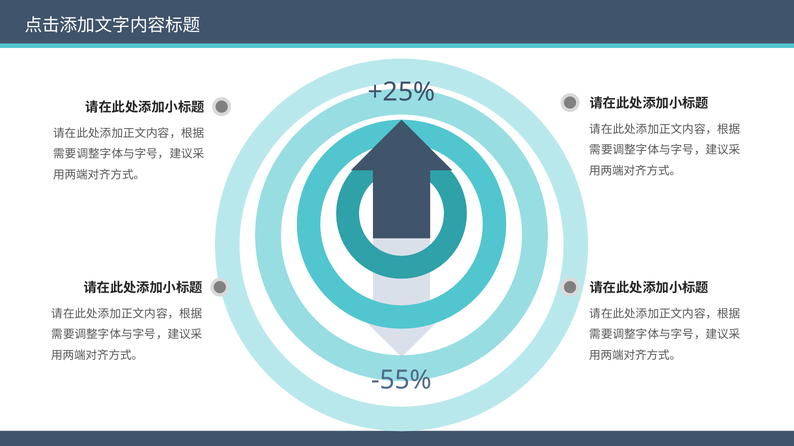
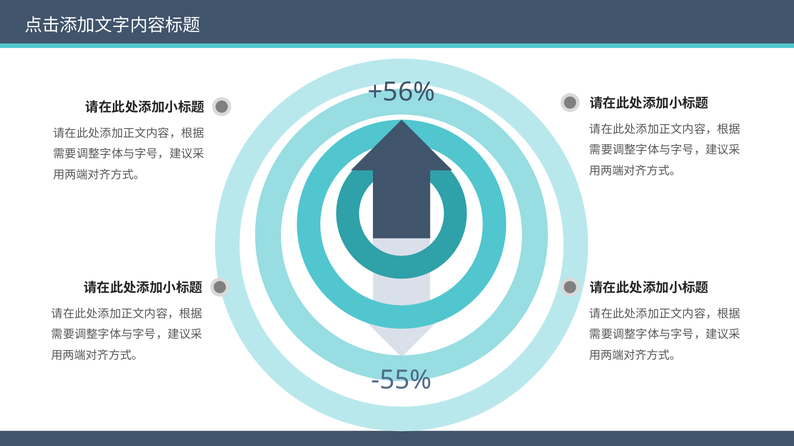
+25%: +25% -> +56% (402, 92)
